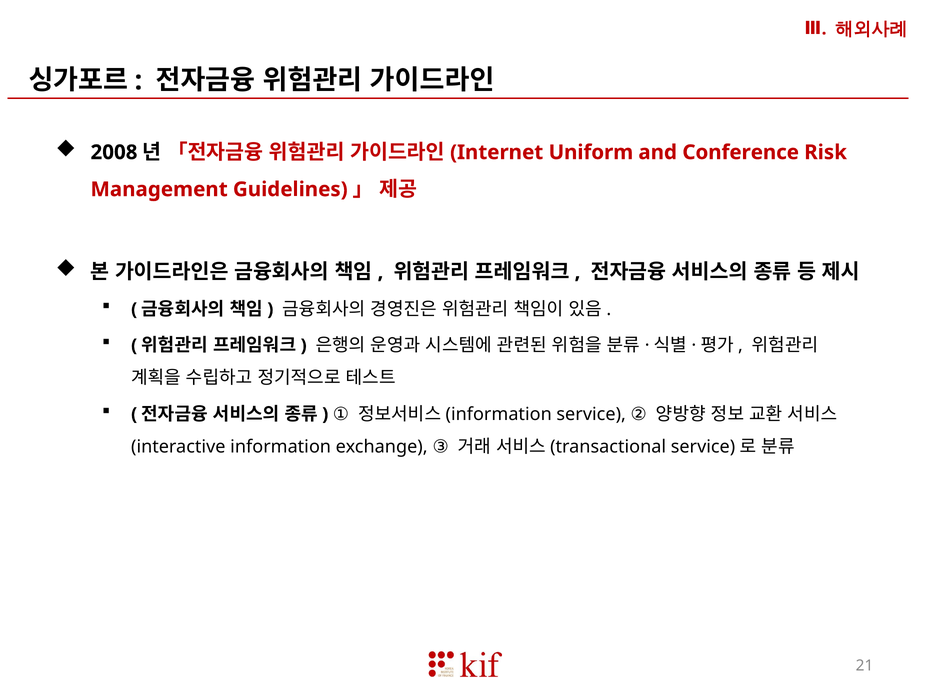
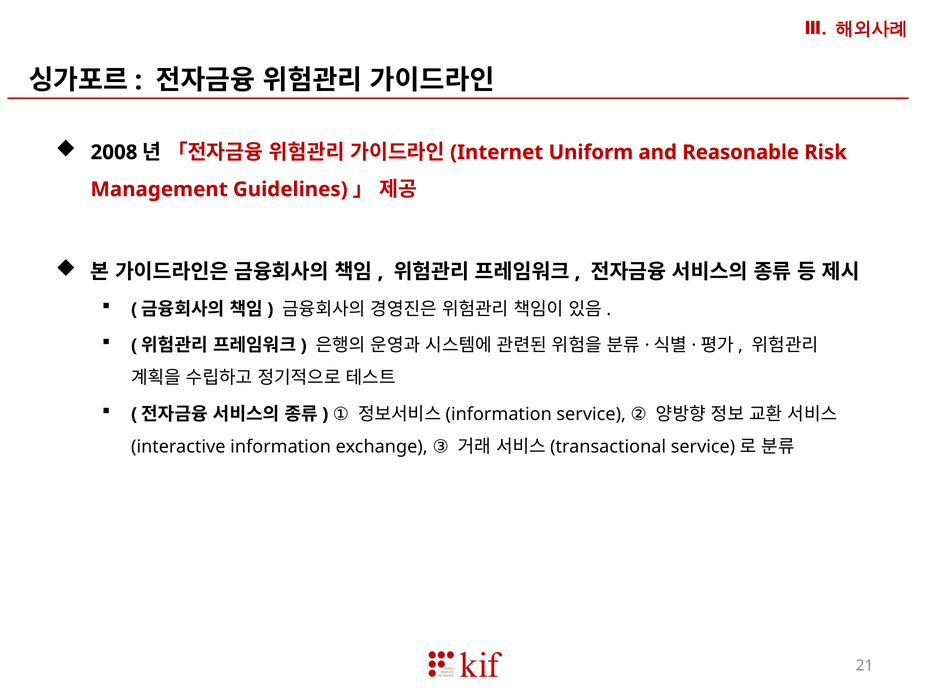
Conference: Conference -> Reasonable (741, 152)
